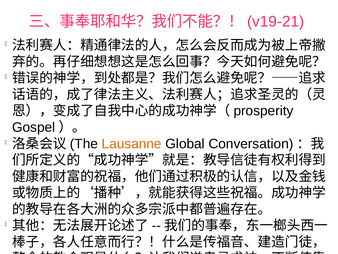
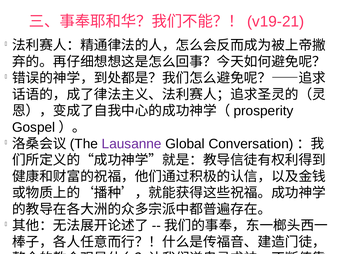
Lausanne colour: orange -> purple (132, 143)
